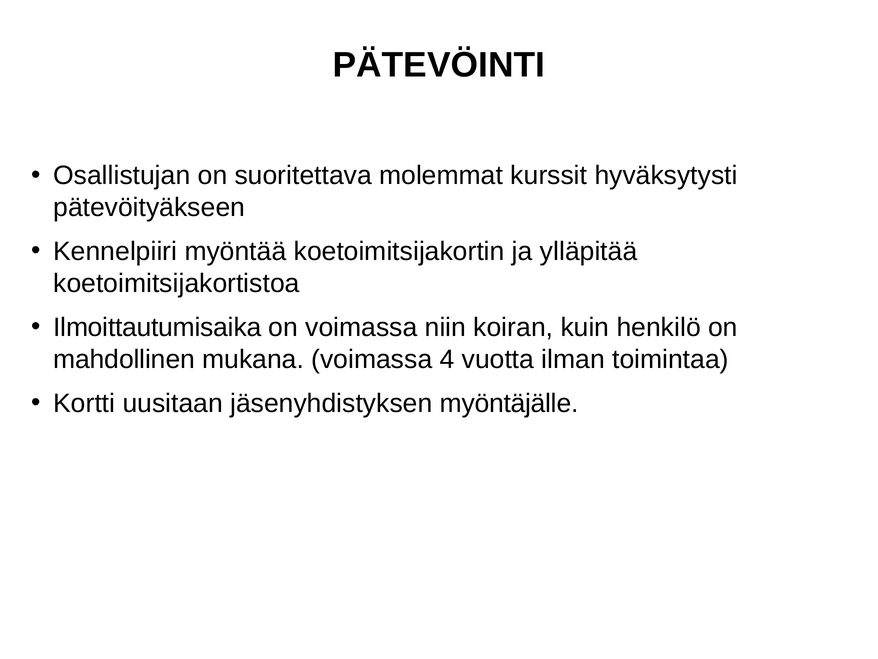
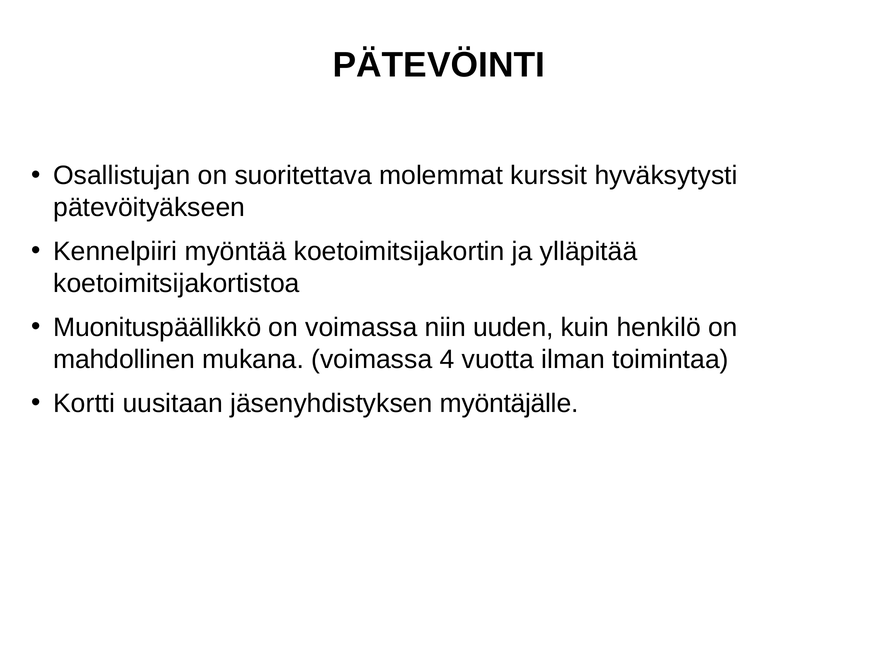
Ilmoittautumisaika: Ilmoittautumisaika -> Muonituspäällikkö (157, 327)
koiran: koiran -> uuden (513, 327)
